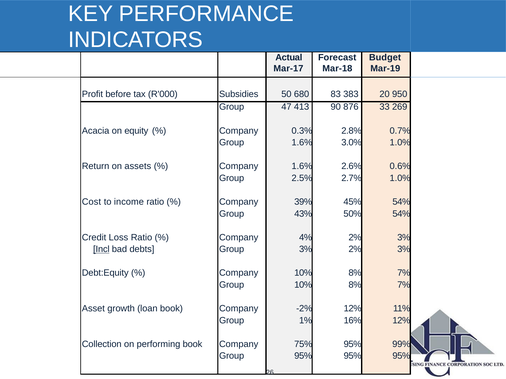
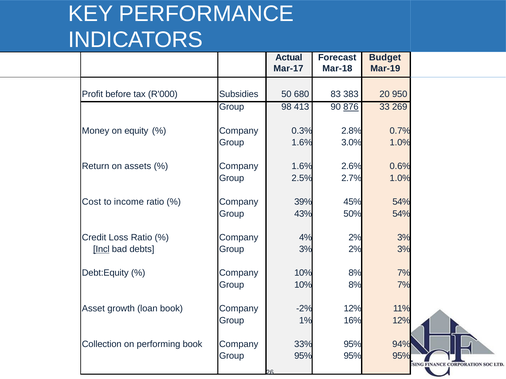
47: 47 -> 98 (286, 107)
876 underline: none -> present (351, 107)
Acacia: Acacia -> Money (96, 131)
75%: 75% -> 33% (303, 345)
99%: 99% -> 94% (401, 345)
